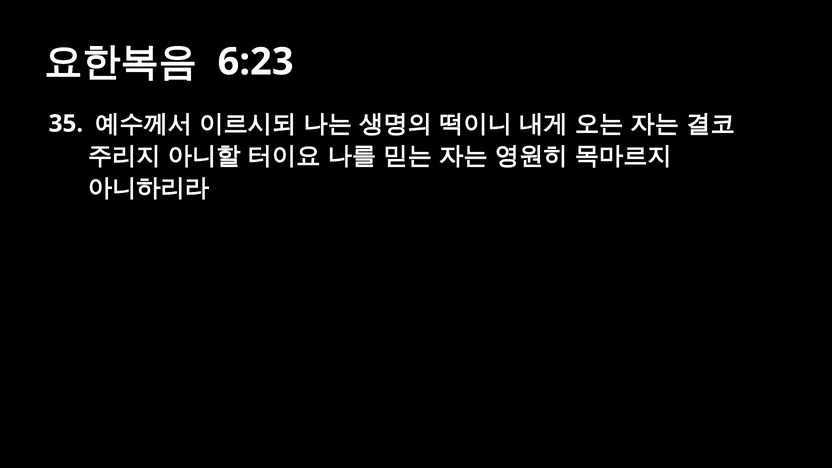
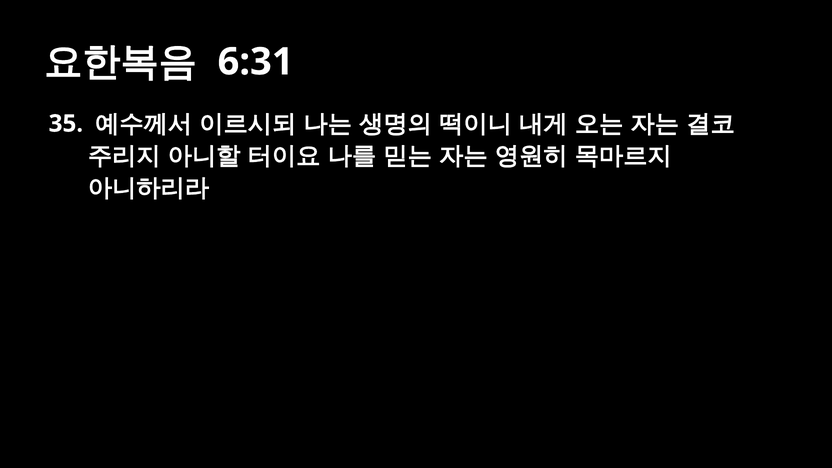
6:23: 6:23 -> 6:31 (256, 62)
